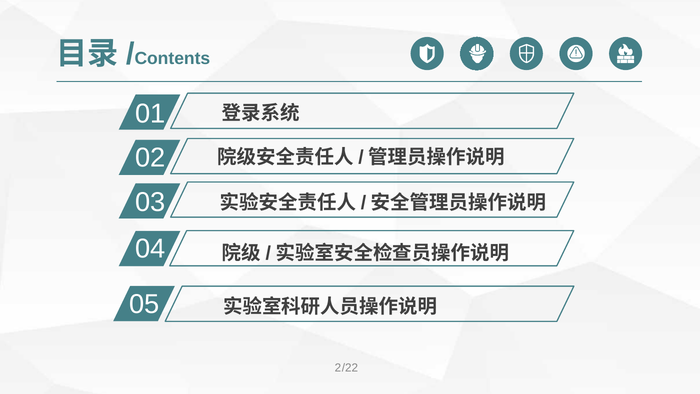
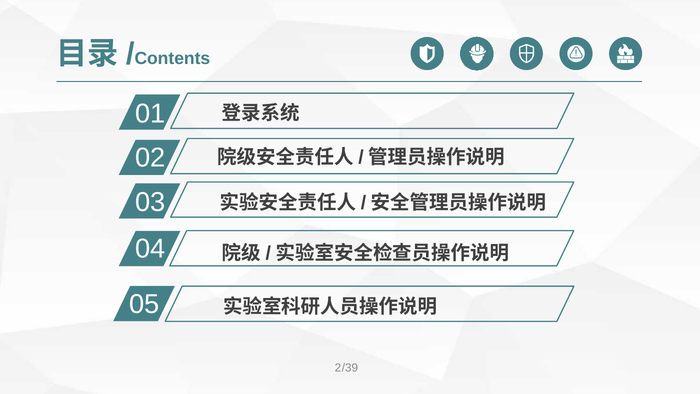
/22: /22 -> /39 (350, 368)
